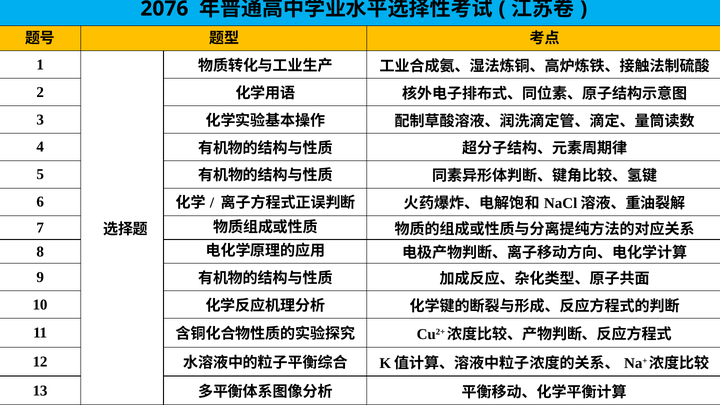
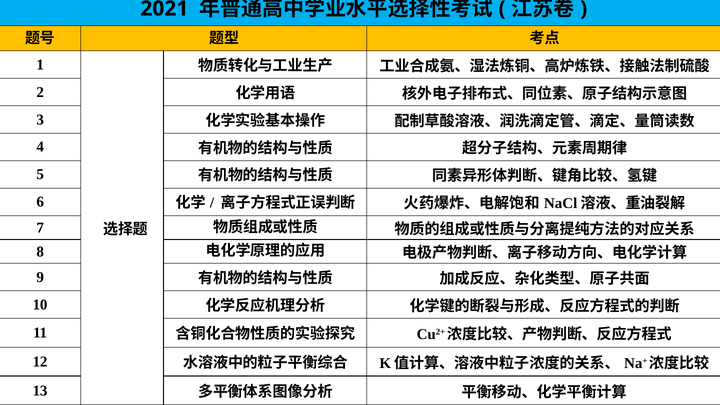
2076: 2076 -> 2021 (164, 9)
